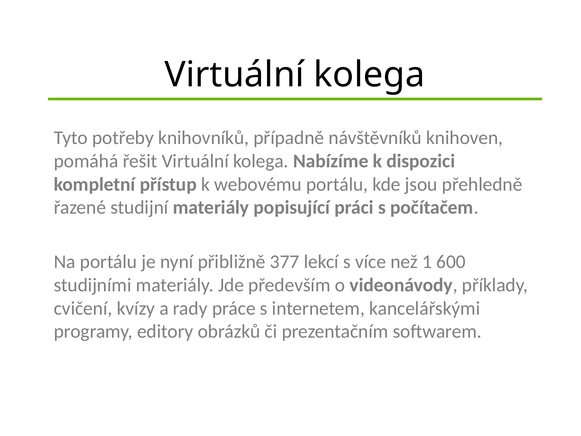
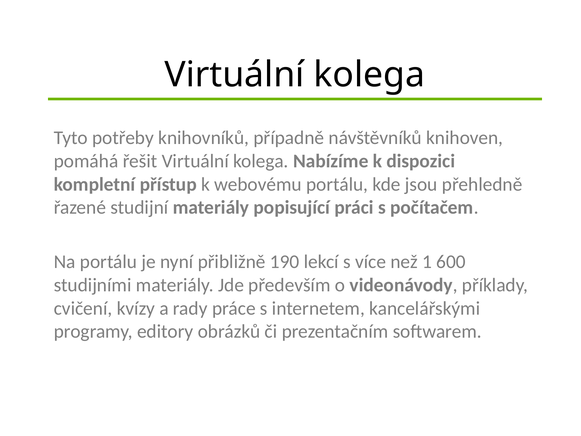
377: 377 -> 190 (285, 262)
